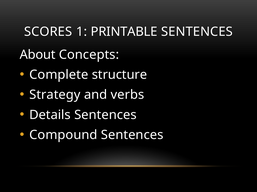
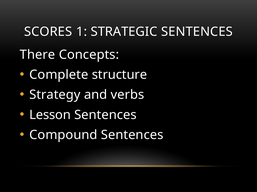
PRINTABLE: PRINTABLE -> STRATEGIC (124, 32)
About: About -> There (37, 55)
Details: Details -> Lesson (50, 115)
